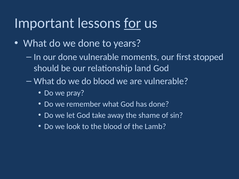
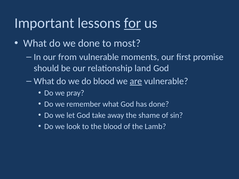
years: years -> most (127, 43)
our done: done -> from (68, 57)
stopped: stopped -> promise (208, 57)
are underline: none -> present (136, 81)
